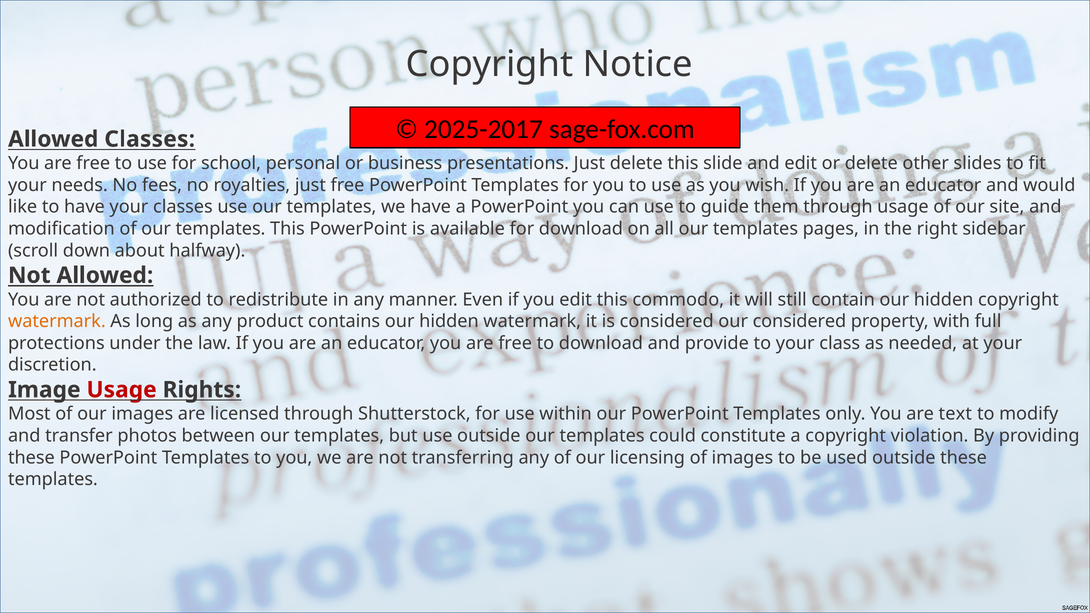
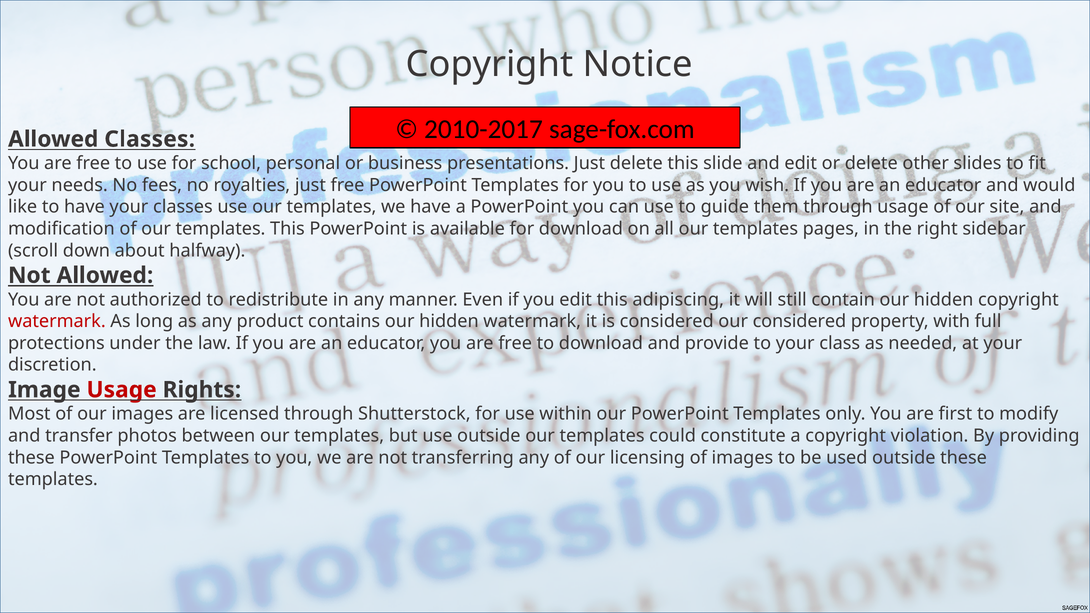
2025-2017: 2025-2017 -> 2010-2017 (483, 129)
commodo: commodo -> adipiscing (678, 300)
watermark colour: orange -> red (57, 321)
text: text -> first (955, 414)
